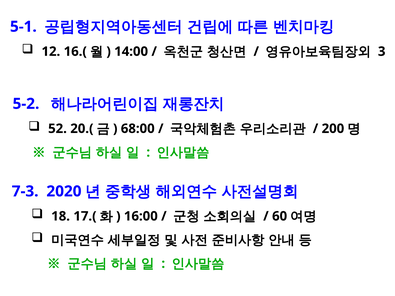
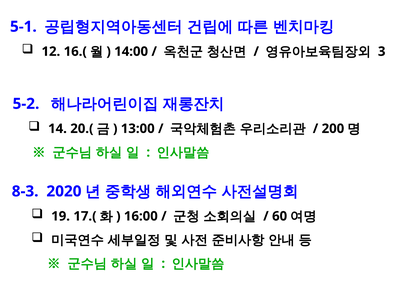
52: 52 -> 14 (57, 129)
68:00: 68:00 -> 13:00 (138, 129)
7-3: 7-3 -> 8-3 (25, 191)
18: 18 -> 19 (61, 216)
